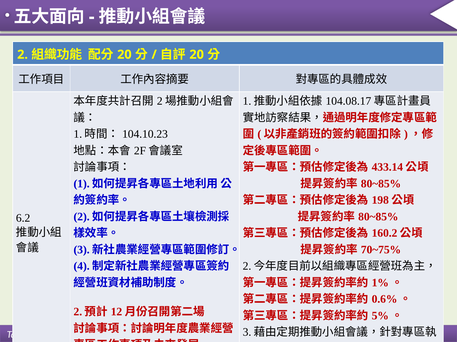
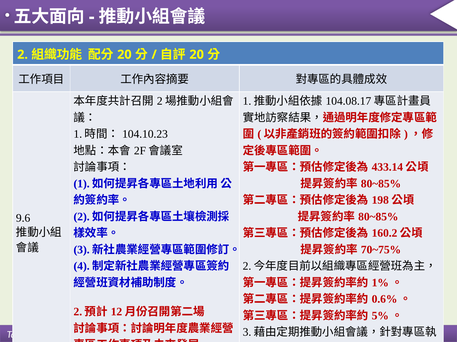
6.2: 6.2 -> 9.6 (23, 219)
